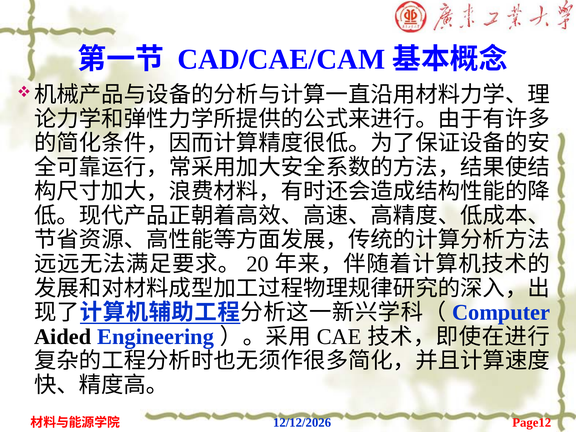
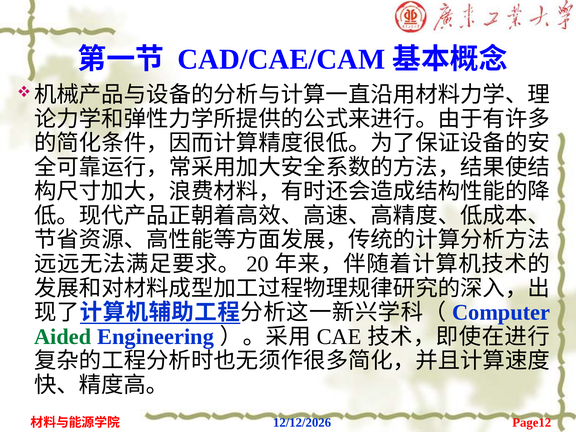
Aided colour: black -> green (63, 337)
